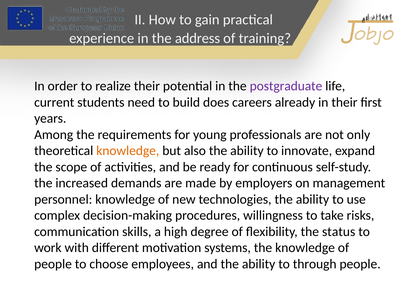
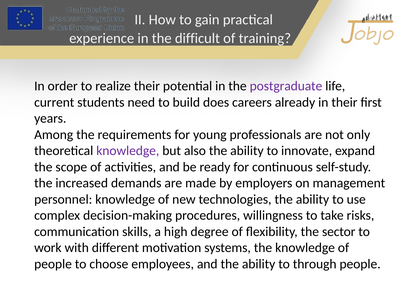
address: address -> difficult (197, 38)
knowledge colour: orange -> purple (128, 151)
status: status -> sector (339, 232)
